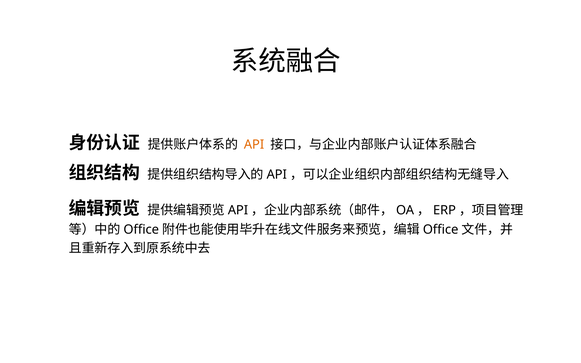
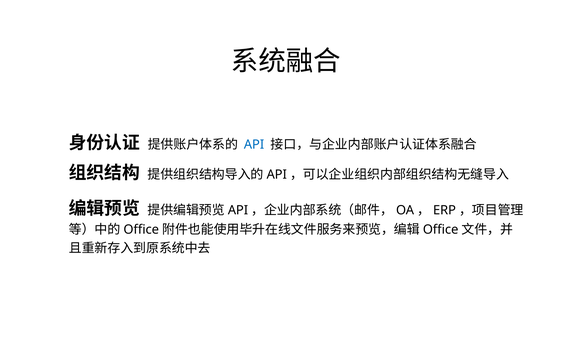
API colour: orange -> blue (254, 145)
